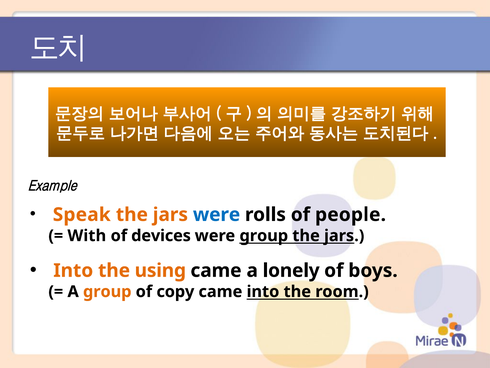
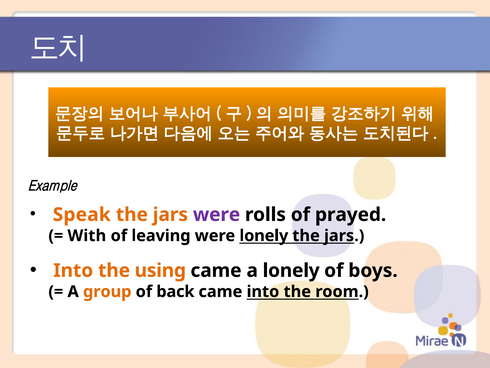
were colour: blue -> purple (217, 214)
people: people -> prayed (351, 214)
devices: devices -> leaving (161, 235)
were group: group -> lonely (264, 235)
copy: copy -> back (175, 291)
